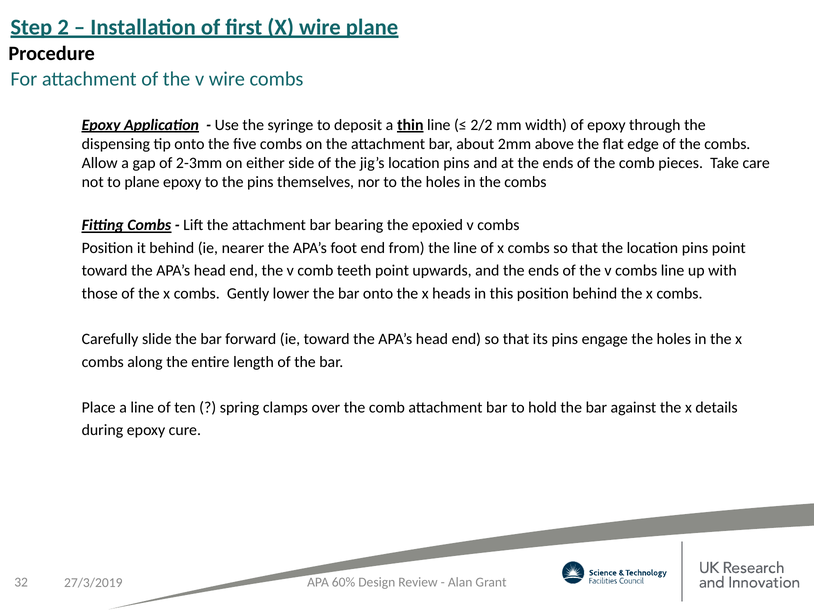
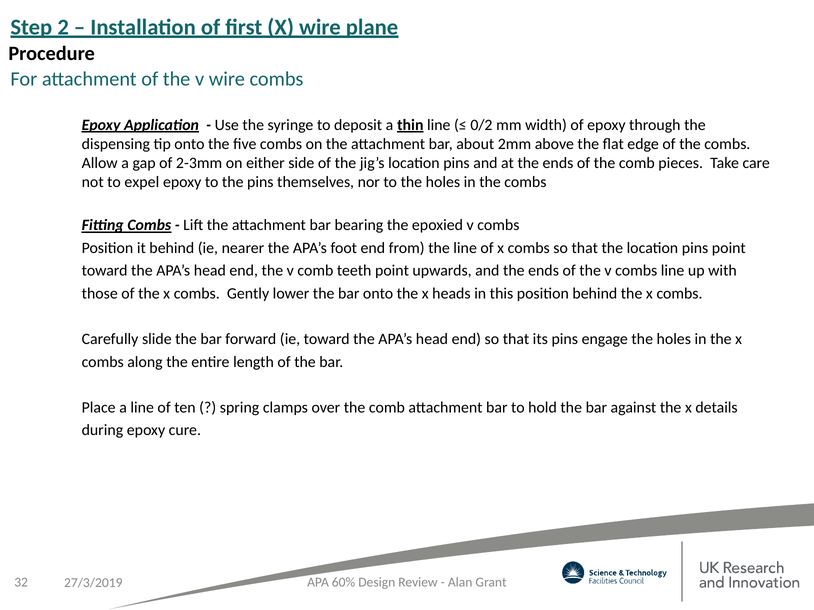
2/2: 2/2 -> 0/2 (481, 125)
to plane: plane -> expel (142, 182)
